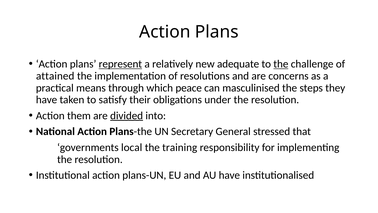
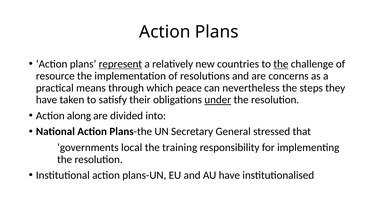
adequate: adequate -> countries (238, 64)
attained: attained -> resource (55, 76)
masculinised: masculinised -> nevertheless (251, 88)
under underline: none -> present (218, 100)
them: them -> along (79, 115)
divided underline: present -> none (127, 115)
